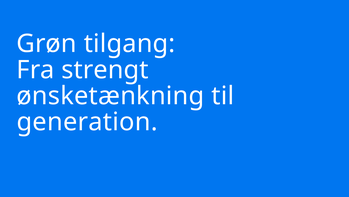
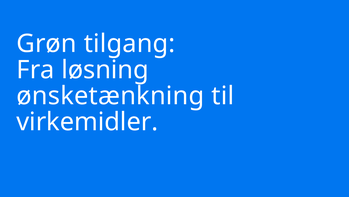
strengt: strengt -> løsning (105, 70)
generation: generation -> virkemidler (87, 121)
